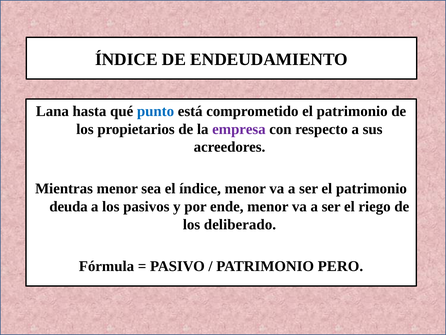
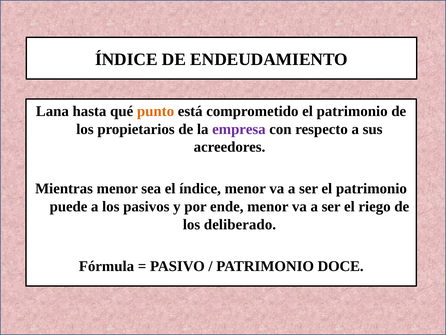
punto colour: blue -> orange (156, 111)
deuda: deuda -> puede (68, 206)
PERO: PERO -> DOCE (341, 266)
